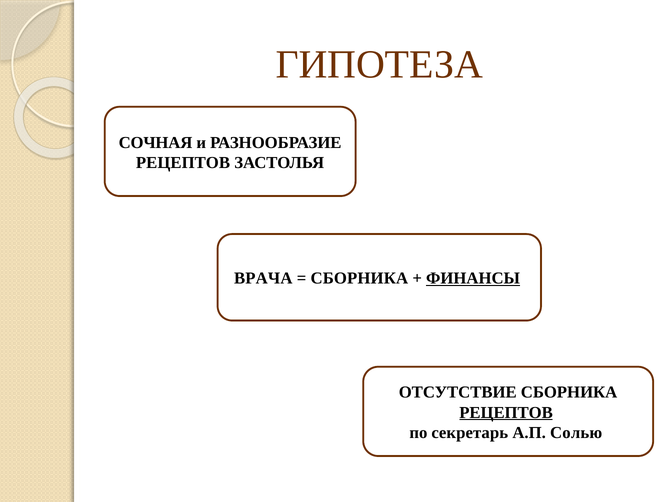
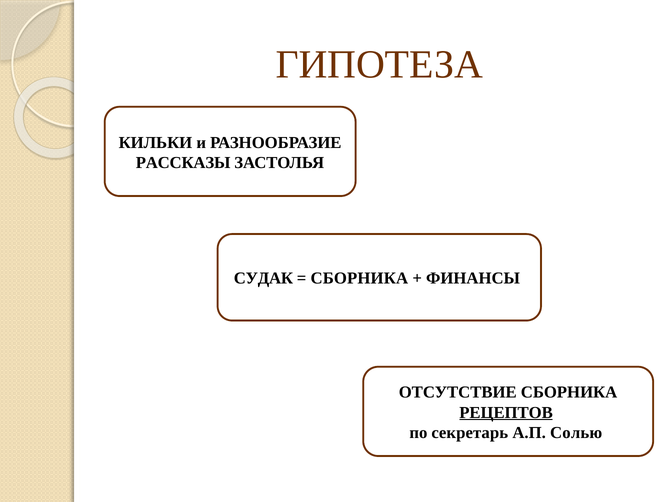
СОЧНАЯ: СОЧНАЯ -> КИЛЬКИ (155, 142)
РЕЦЕПТОВ: РЕЦЕПТОВ -> РАССКАЗЫ (183, 163)
ВРАЧА: ВРАЧА -> СУДАК (263, 278)
ФИНАНСЫ underline: present -> none (473, 278)
